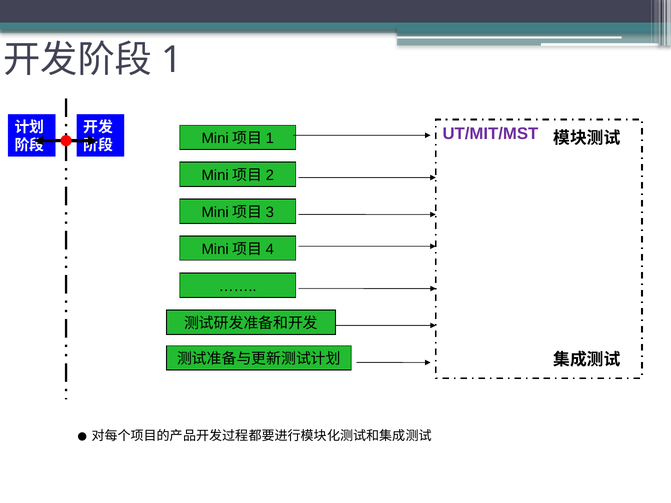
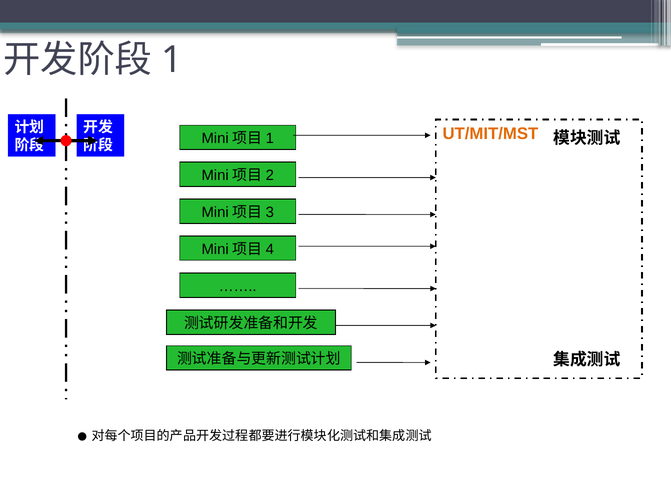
UT/MIT/MST colour: purple -> orange (490, 134)
